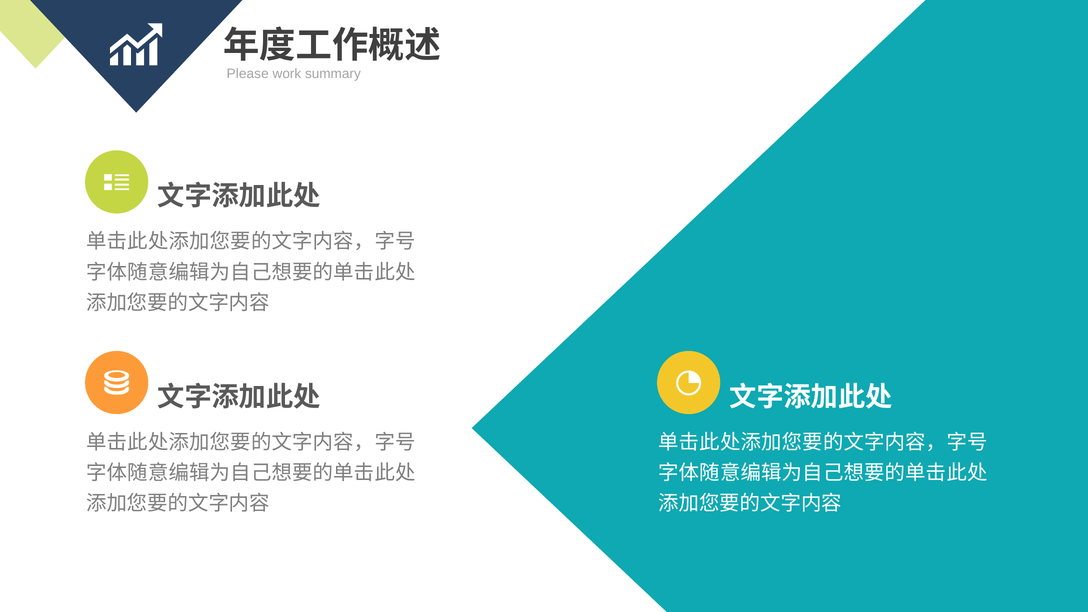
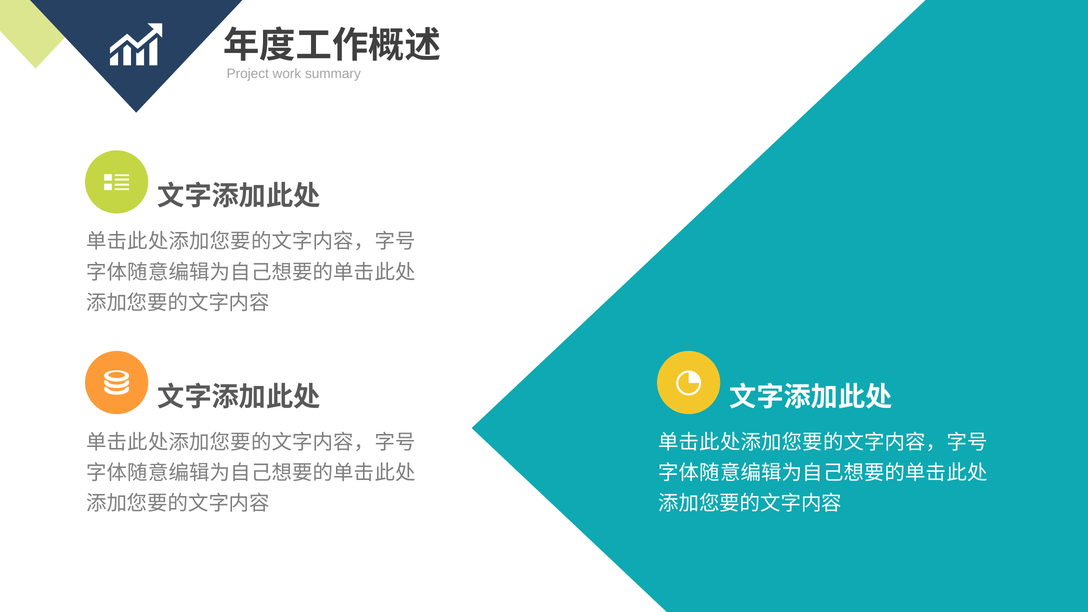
Please: Please -> Project (248, 74)
